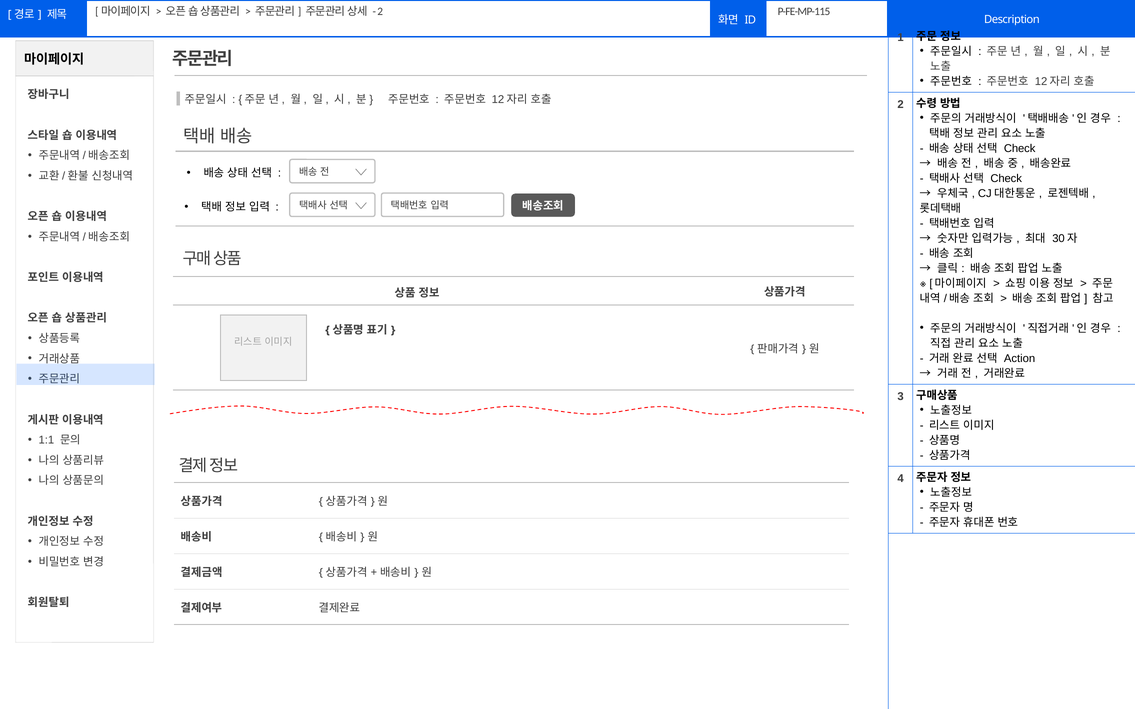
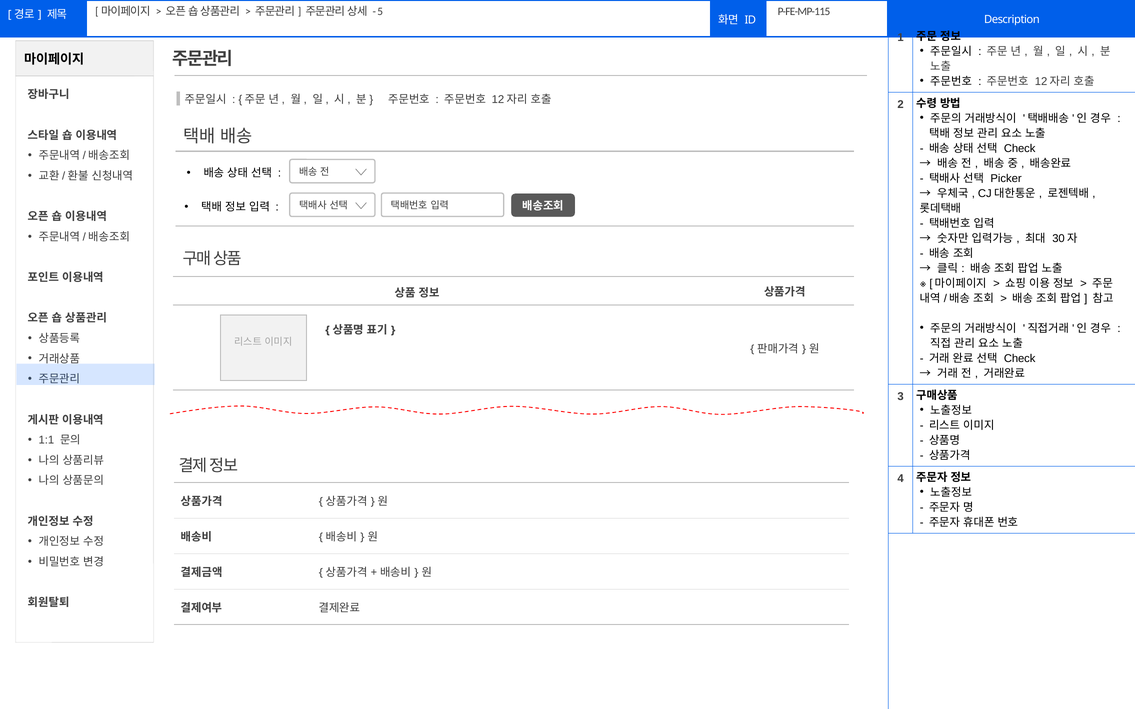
2: 2 -> 5 (380, 12)
Check: Check -> Picker (1006, 179)
Action: Action -> Check (1020, 359)
